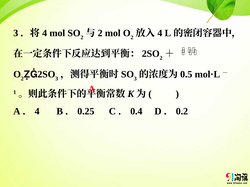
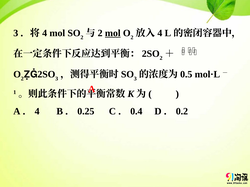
mol underline: none -> present (113, 33)
